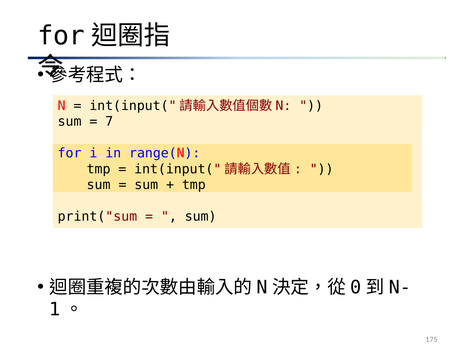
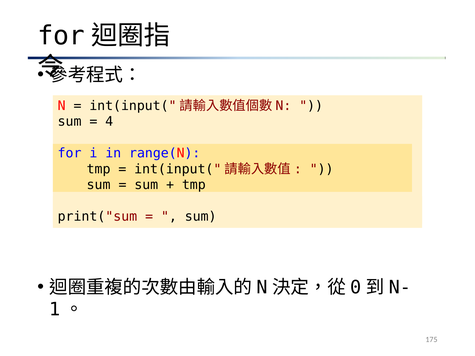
7: 7 -> 4 (109, 122)
